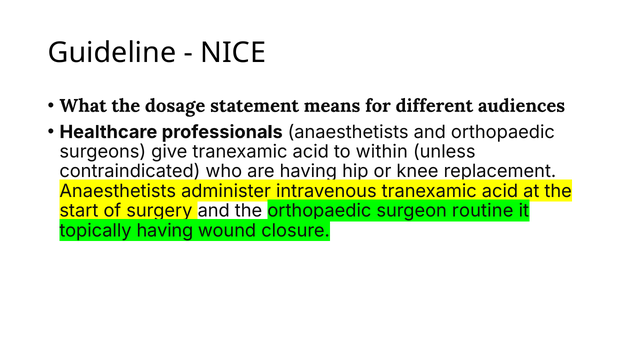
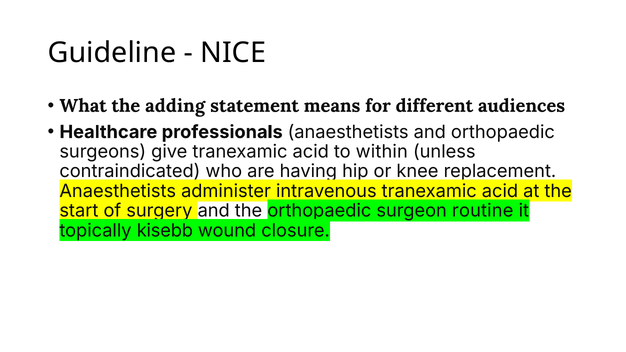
dosage: dosage -> adding (175, 106)
topically having: having -> kisebb (165, 231)
